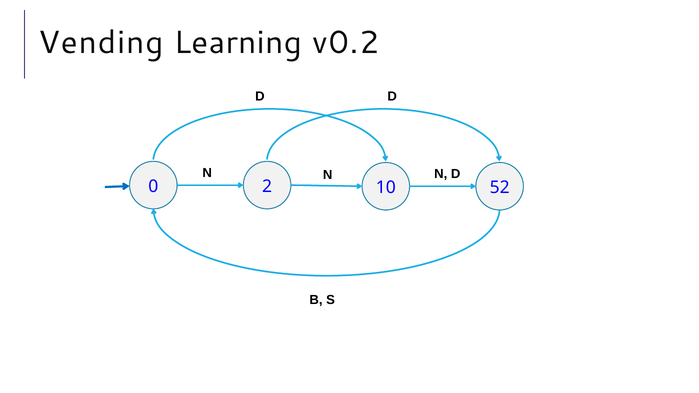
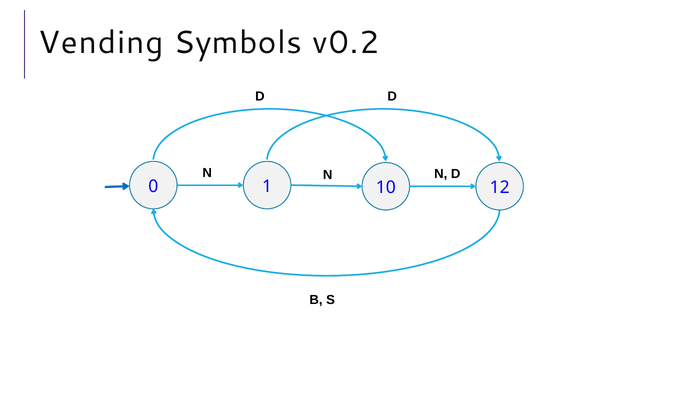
Learning: Learning -> Symbols (238, 43)
2: 2 -> 1 (267, 186)
52: 52 -> 12 (500, 188)
